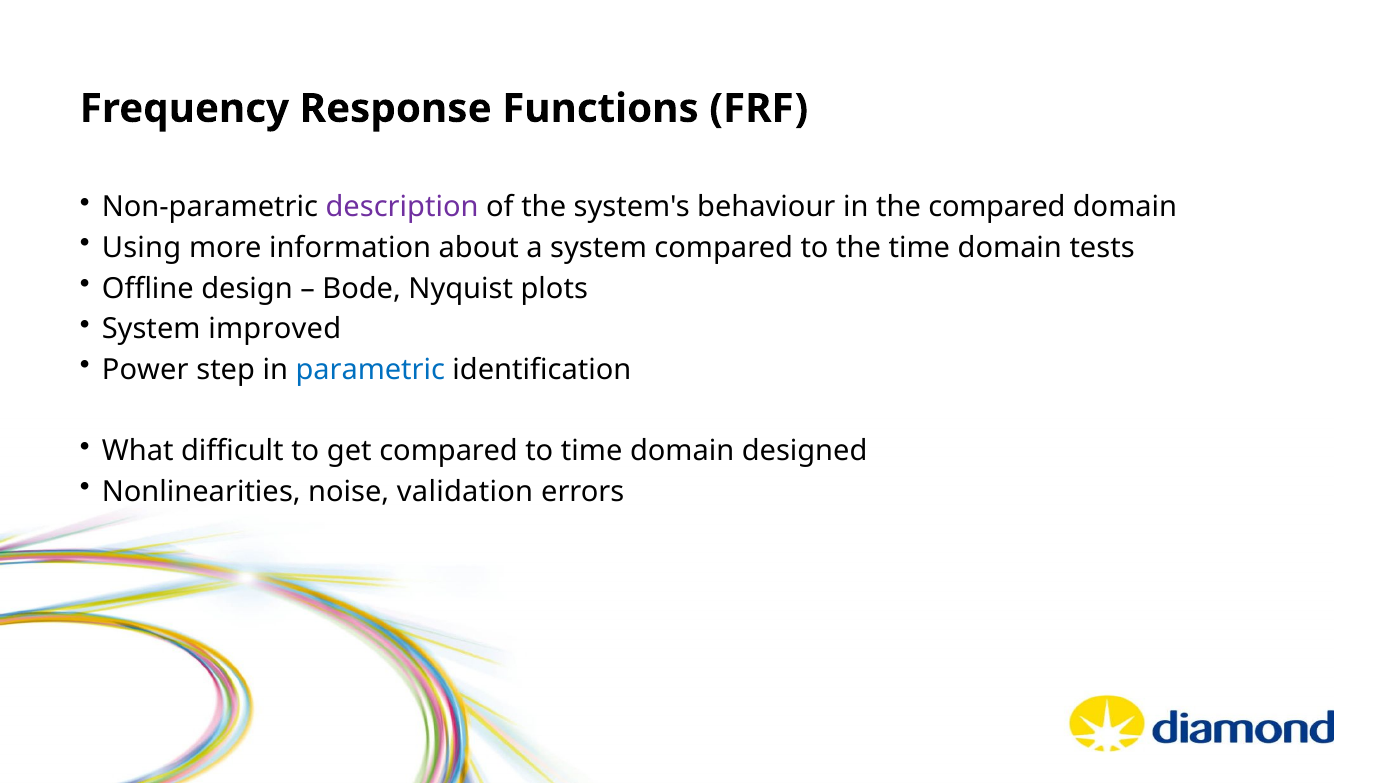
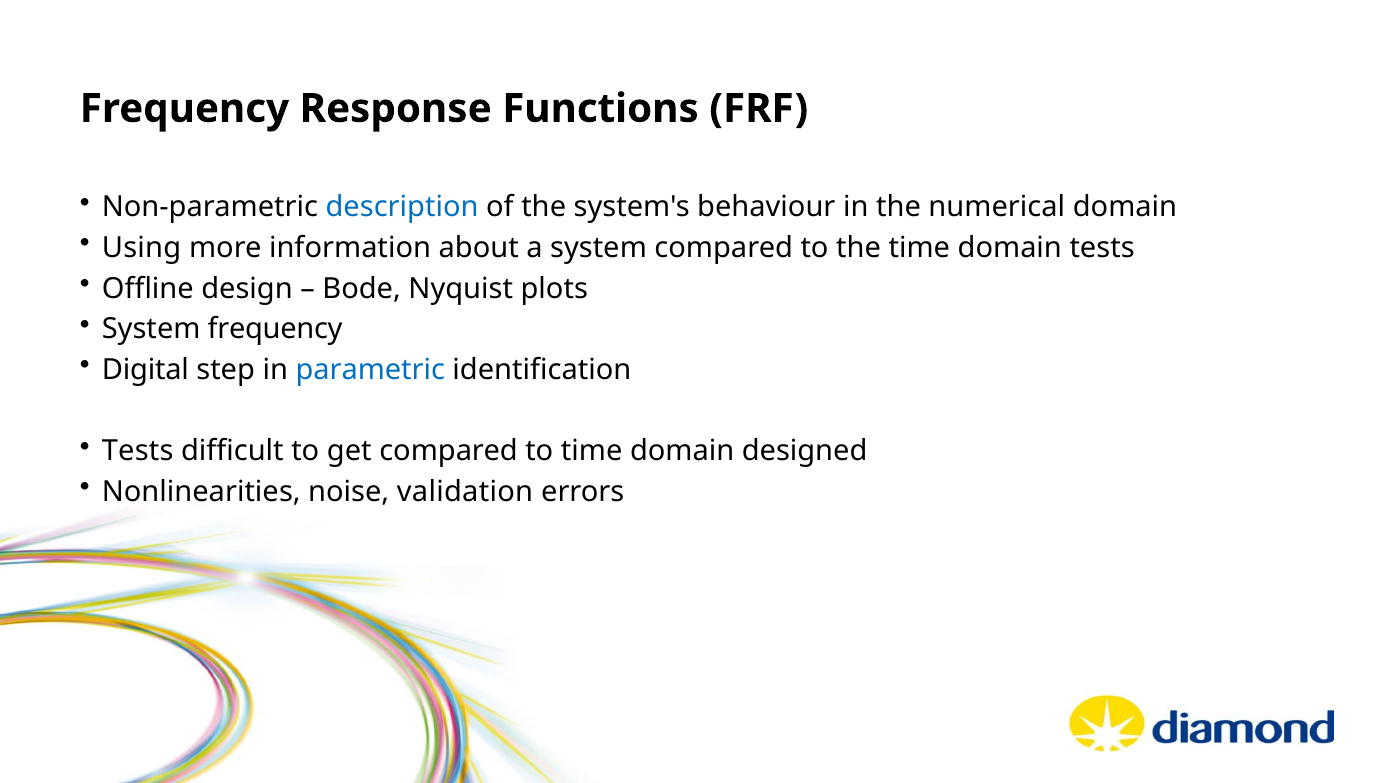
description colour: purple -> blue (402, 207)
the compared: compared -> numerical (997, 207)
System improved: improved -> frequency (275, 329)
Power: Power -> Digital (145, 370)
What: What -> Tests (138, 451)
